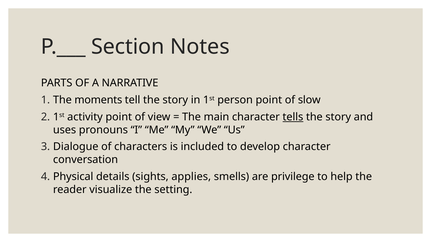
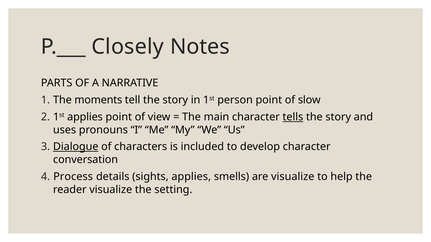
Section: Section -> Closely (128, 47)
1st activity: activity -> applies (85, 117)
Dialogue underline: none -> present (76, 147)
Physical: Physical -> Process (73, 177)
are privilege: privilege -> visualize (293, 177)
